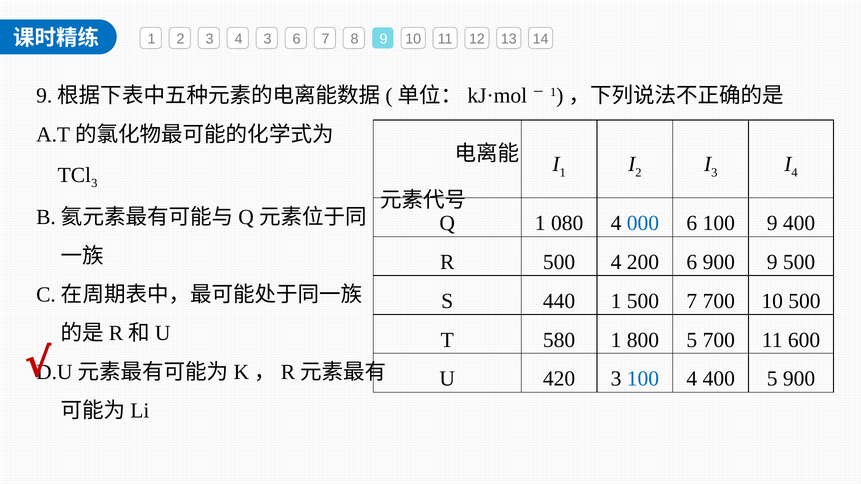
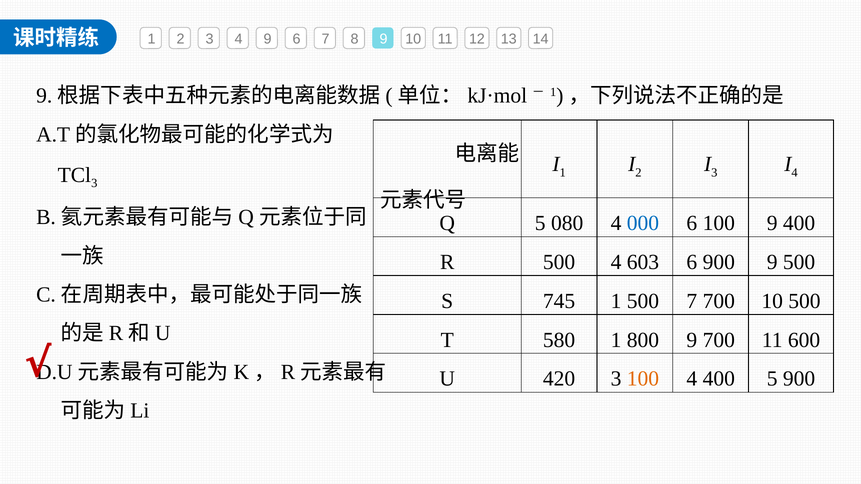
4 3: 3 -> 9 (268, 39)
Q 1: 1 -> 5 (540, 223)
200: 200 -> 603 (643, 262)
440: 440 -> 745 (559, 301)
800 5: 5 -> 9 (692, 340)
100 colour: blue -> orange (643, 379)
